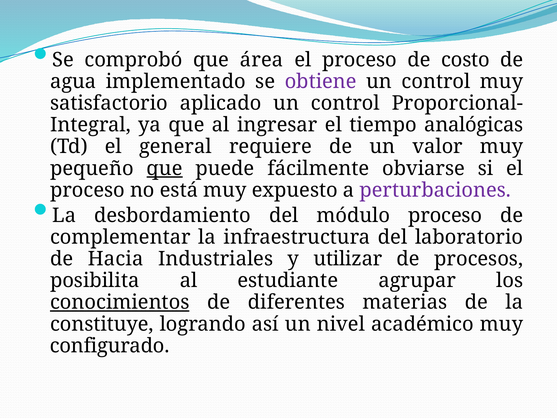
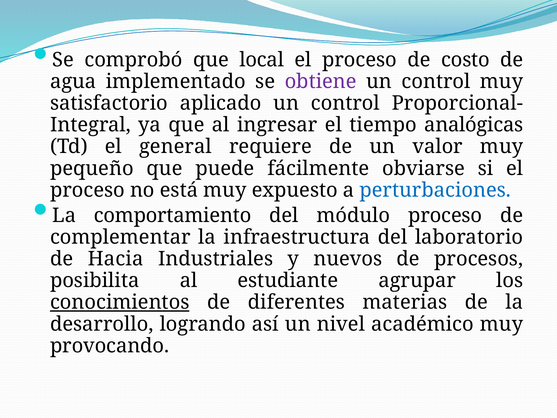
área: área -> local (262, 60)
que underline: present -> none (165, 168)
perturbaciones colour: purple -> blue (435, 190)
desbordamiento: desbordamiento -> comportamiento (173, 215)
utilizar: utilizar -> nuevos (348, 259)
constituye: constituye -> desarrollo (102, 324)
configurado: configurado -> provocando (110, 346)
